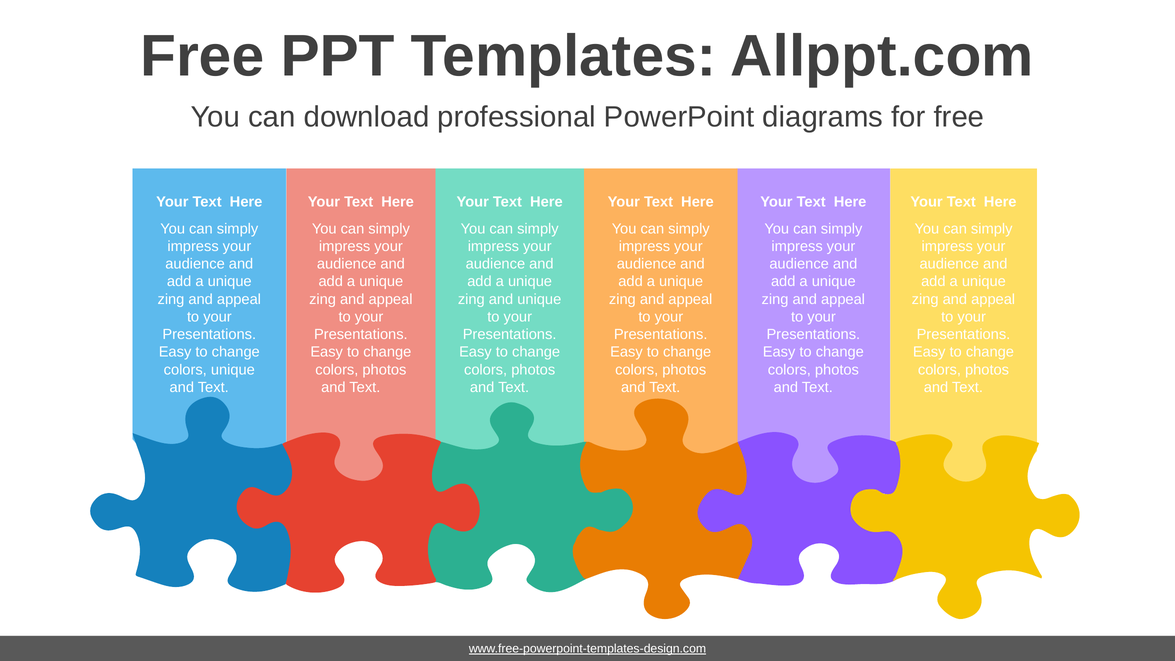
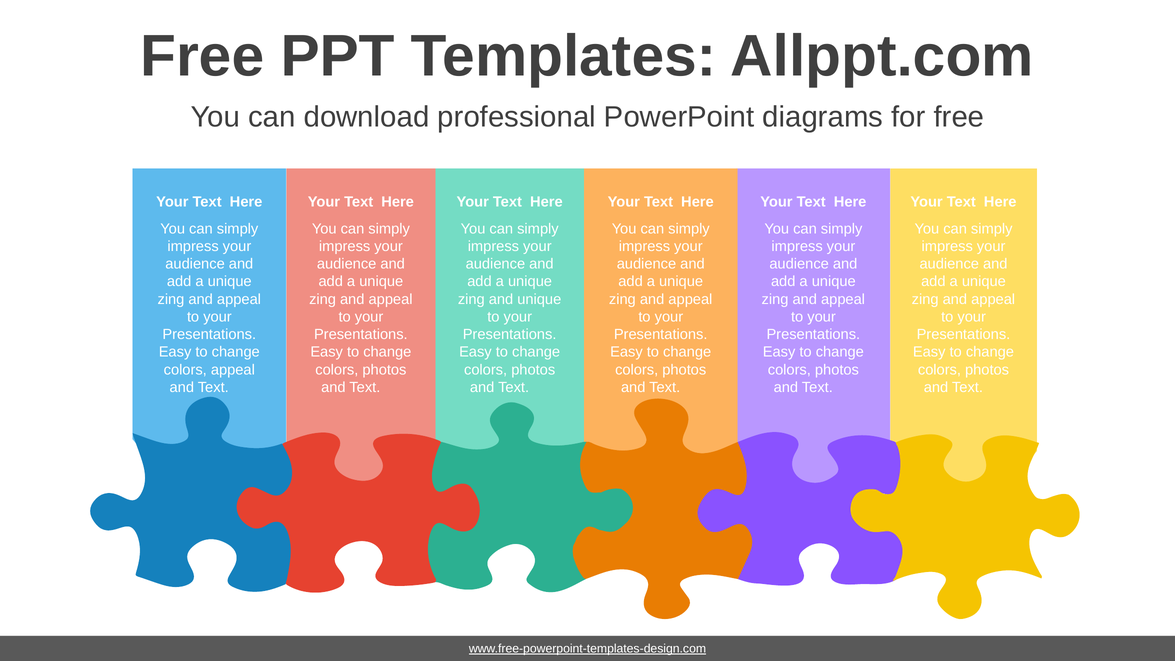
colors unique: unique -> appeal (233, 370)
